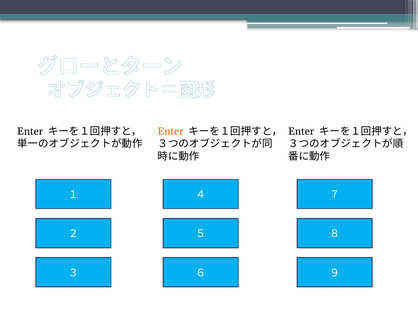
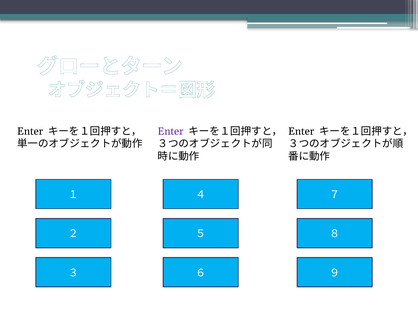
Enter colour: orange -> purple (171, 131)
